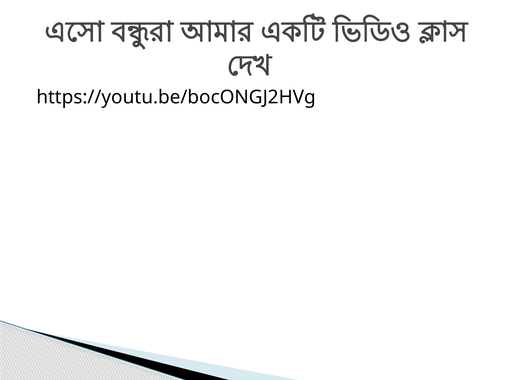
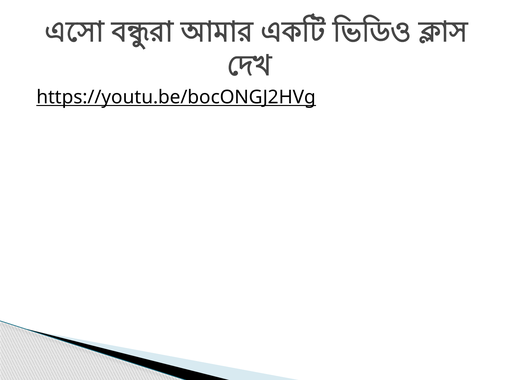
https://youtu.be/bocONGJ2HVg underline: none -> present (176, 97)
